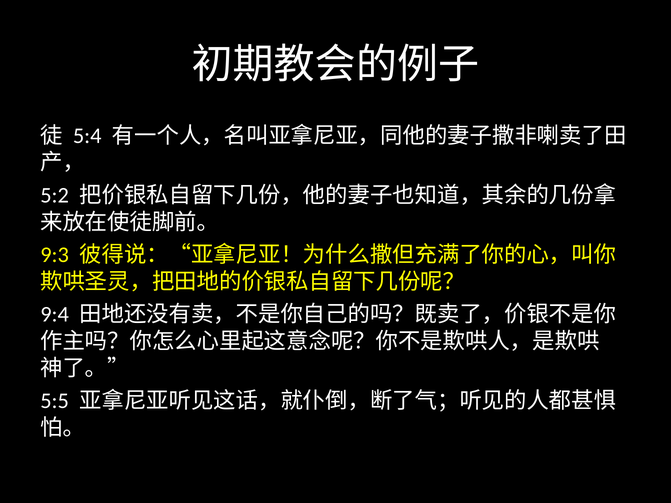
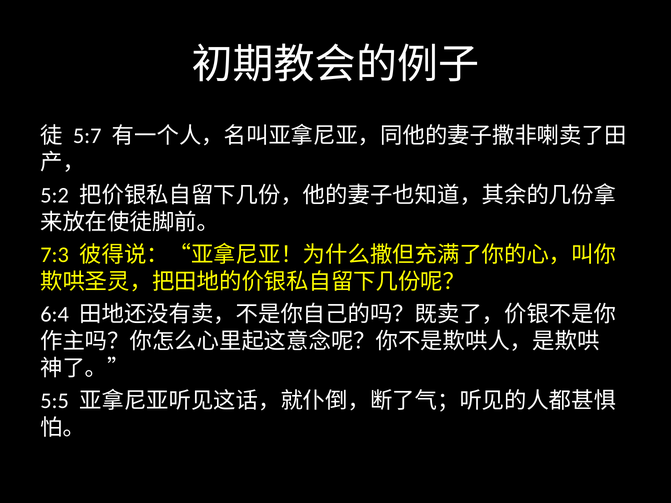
5:4: 5:4 -> 5:7 (87, 136)
9:3: 9:3 -> 7:3 (55, 255)
9:4: 9:4 -> 6:4 (55, 315)
